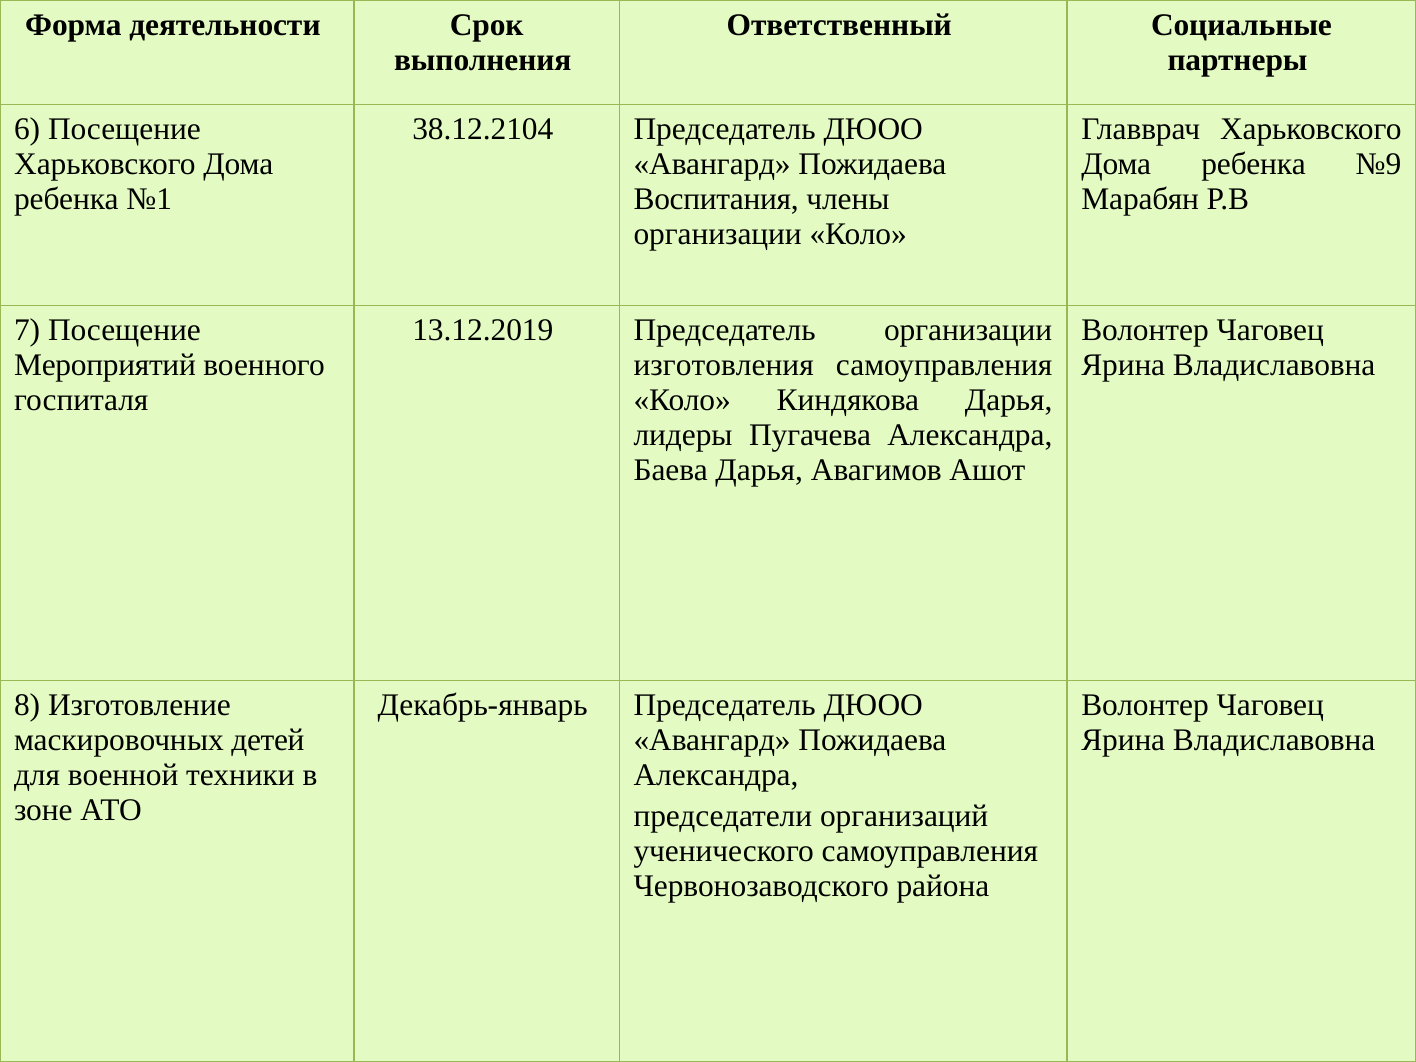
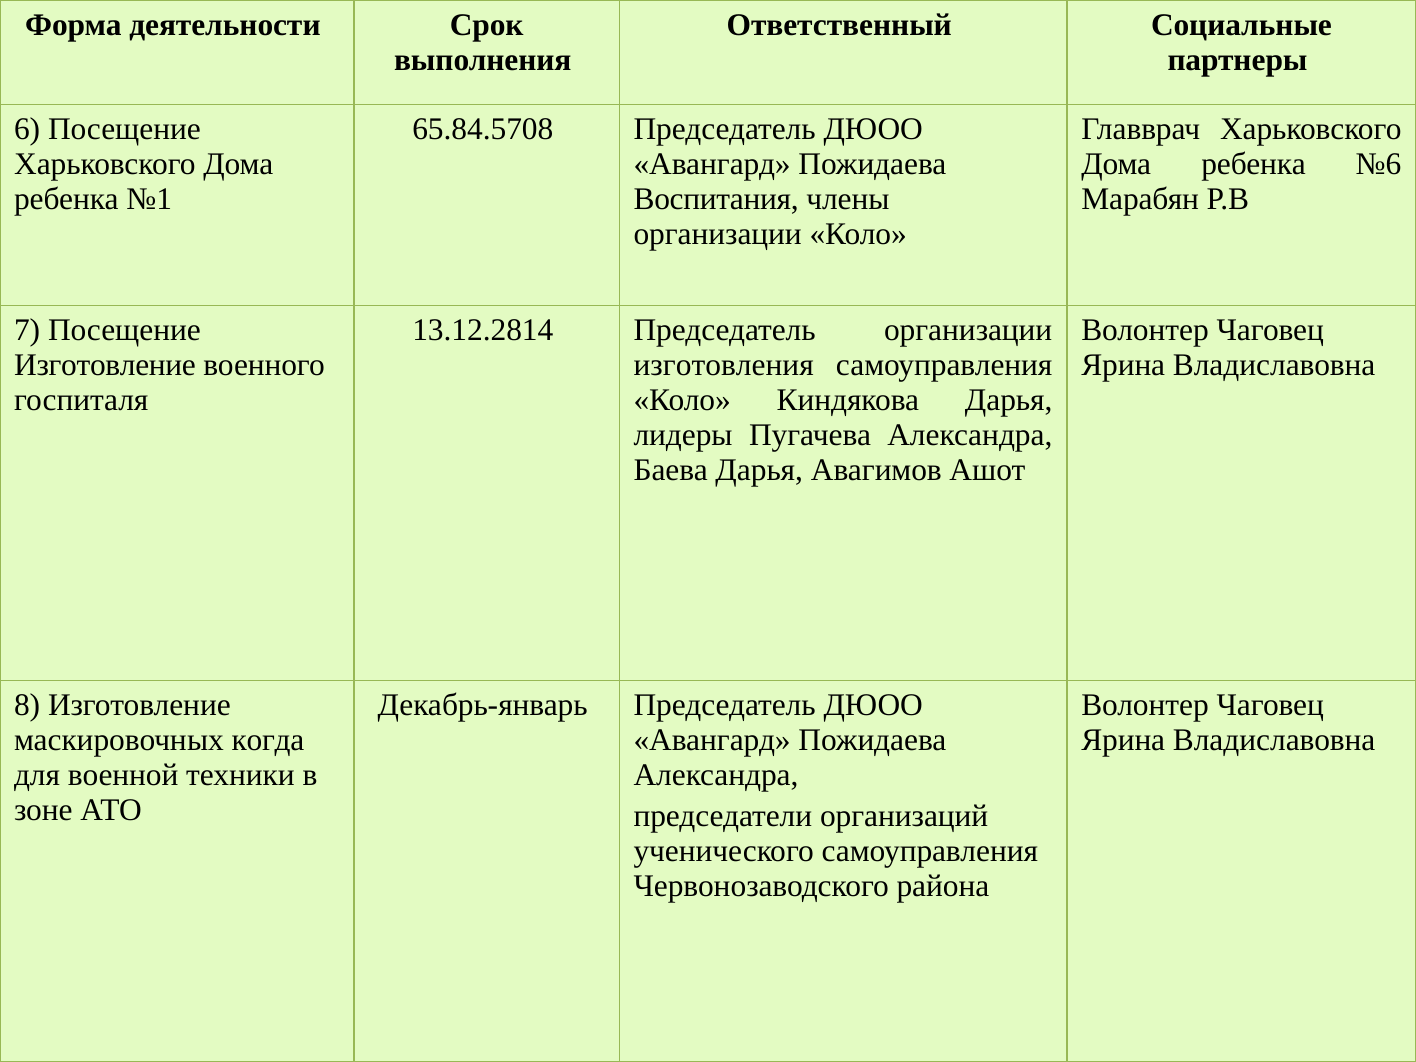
38.12.2104: 38.12.2104 -> 65.84.5708 (483, 129)
№9: №9 -> №6 (1379, 164)
13.12.2019: 13.12.2019 -> 13.12.2814 (483, 330)
Мероприятий: Мероприятий -> Изготовление (105, 365)
детей: детей -> когда (268, 740)
